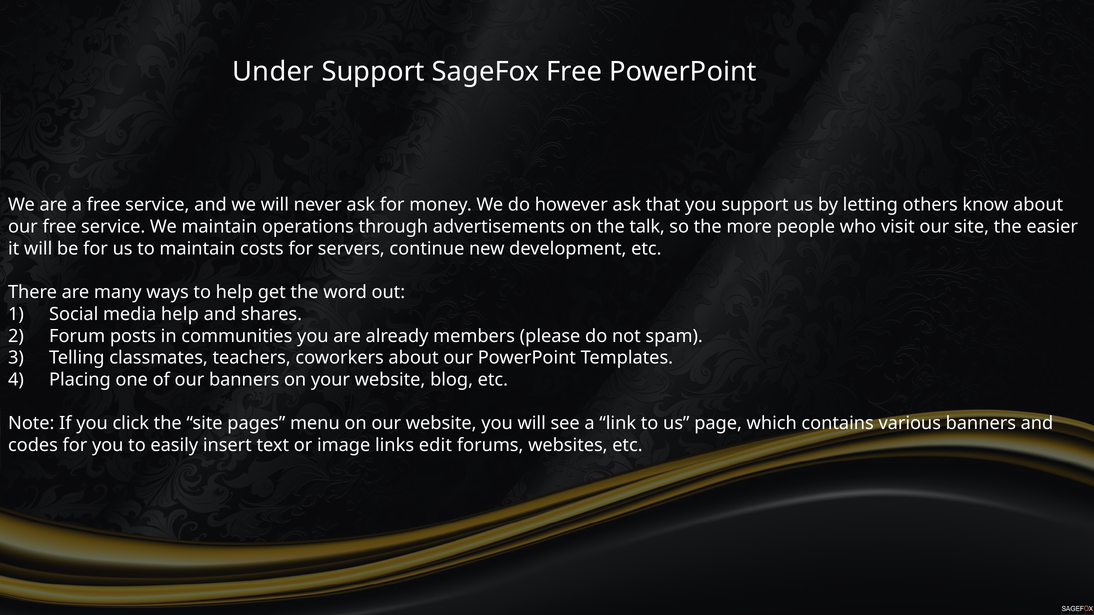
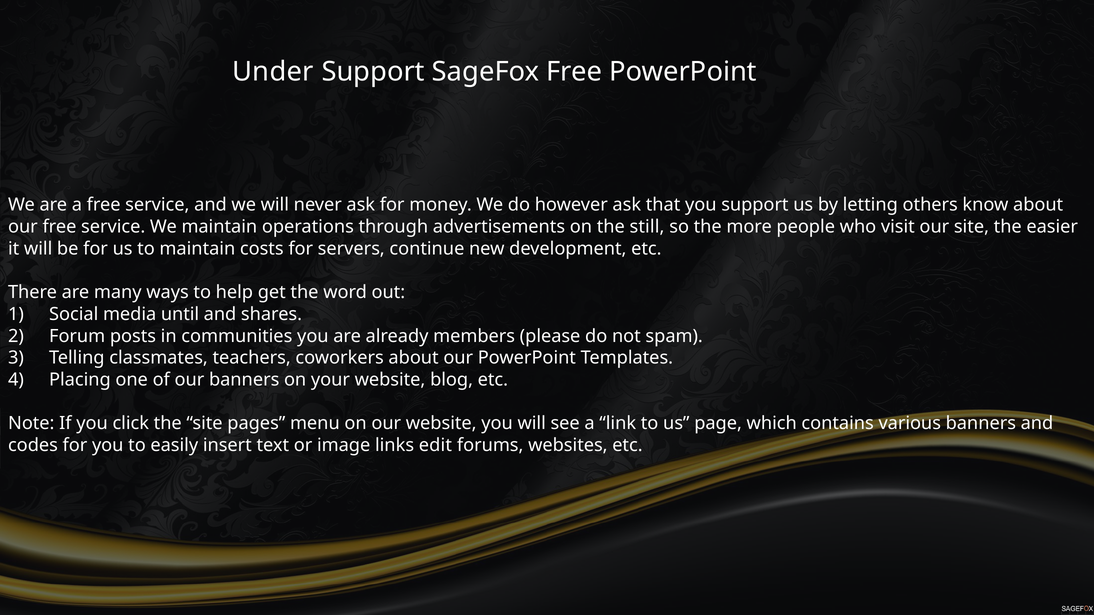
talk: talk -> still (647, 227)
media help: help -> until (180, 314)
